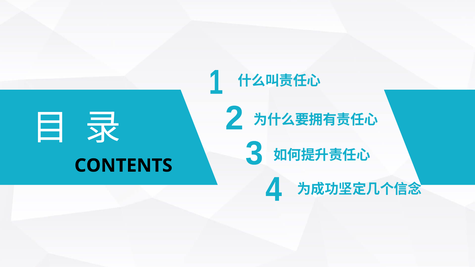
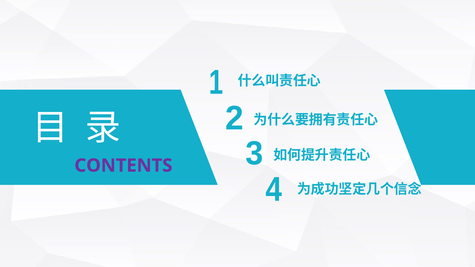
CONTENTS colour: black -> purple (123, 166)
